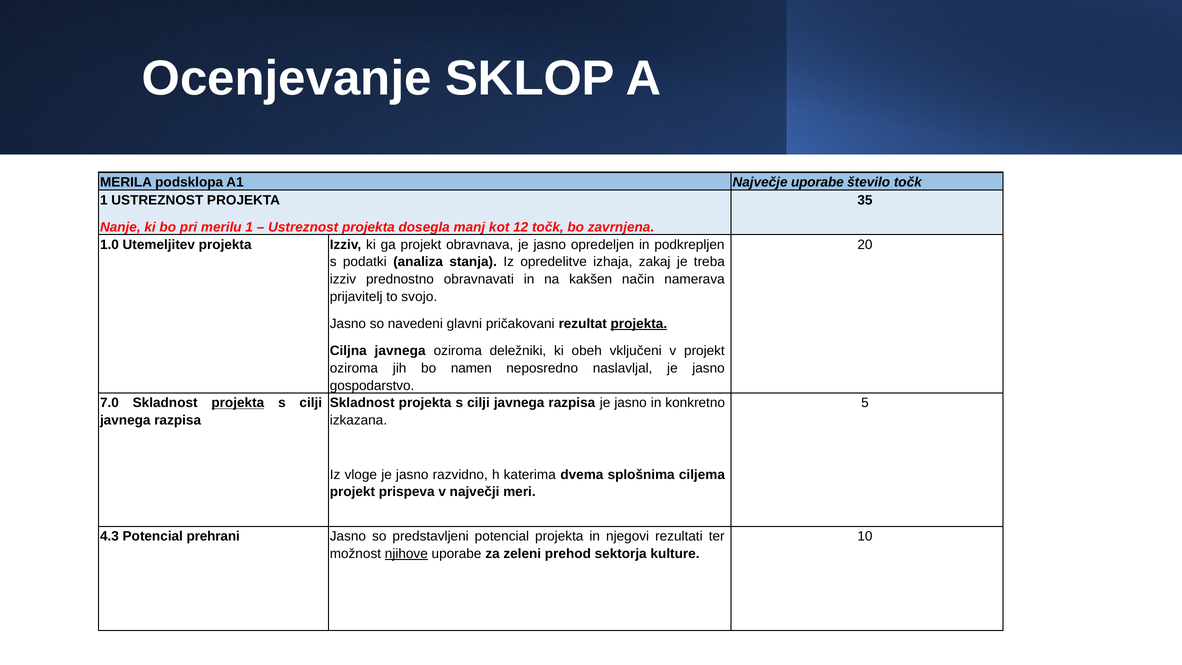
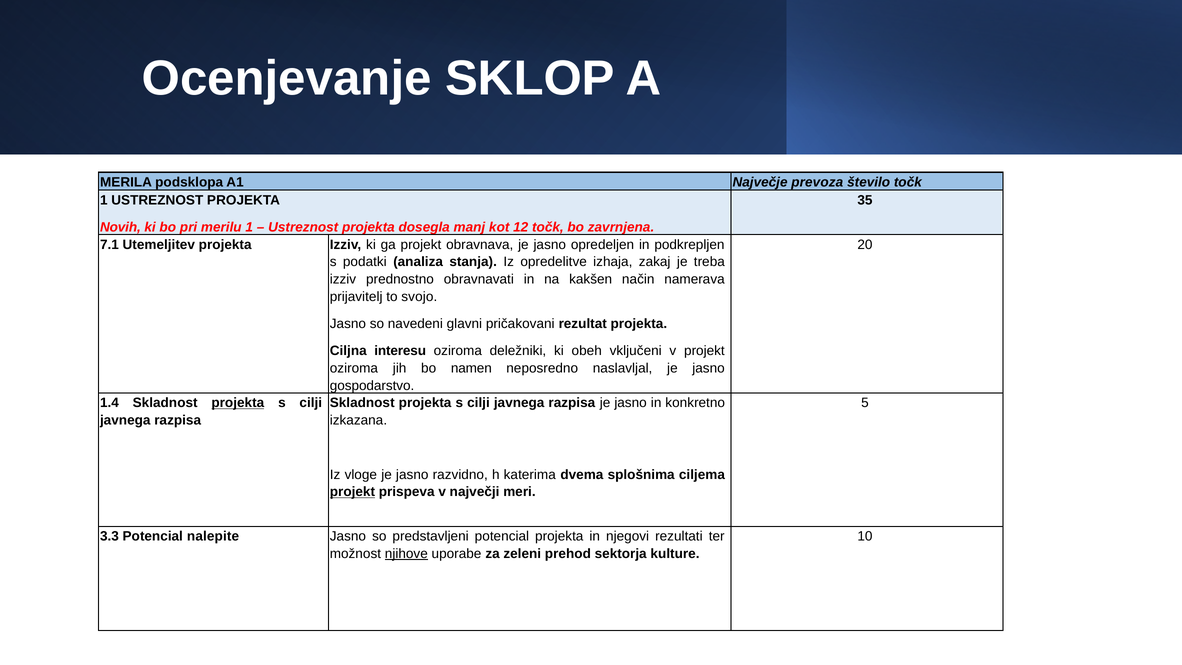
Največje uporabe: uporabe -> prevoza (817, 182)
Nanje: Nanje -> Novih (120, 227)
1.0: 1.0 -> 7.1 (109, 245)
projekta underline: present -> none (639, 324)
Ciljna javnega: javnega -> interesu (400, 351)
7.0: 7.0 -> 1.4 (109, 403)
projekt underline: none -> present (352, 492)
4.3: 4.3 -> 3.3 (109, 536)
prehrani: prehrani -> nalepite (213, 536)
